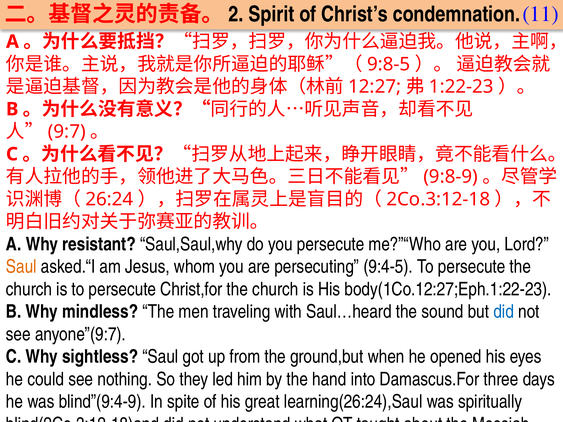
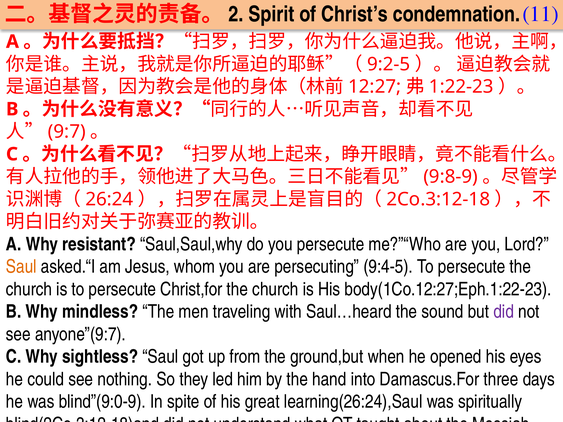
9:8-5: 9:8-5 -> 9:2-5 (389, 64)
did colour: blue -> purple (504, 312)
blind”(9:4-9: blind”(9:4-9 -> blind”(9:0-9 (102, 402)
